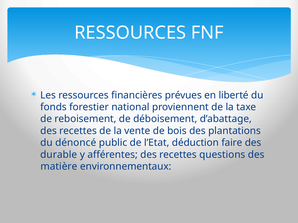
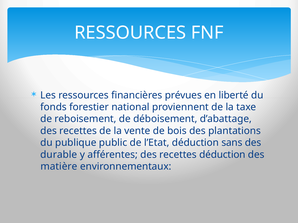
dénoncé: dénoncé -> publique (76, 143)
faire: faire -> sans (232, 143)
recettes questions: questions -> déduction (222, 155)
